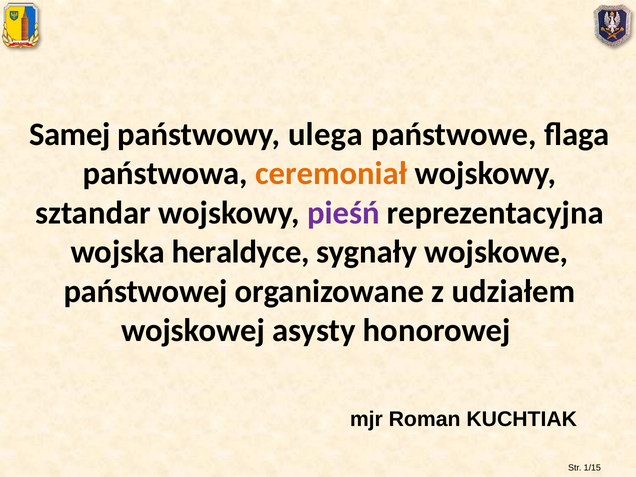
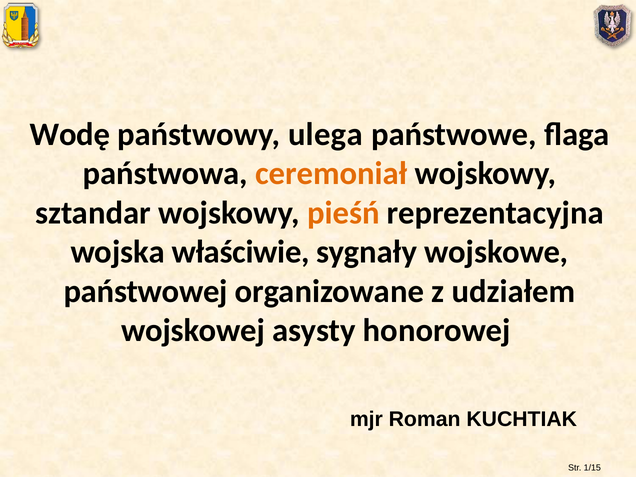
Samej: Samej -> Wodę (70, 134)
pieśń colour: purple -> orange (343, 213)
heraldyce: heraldyce -> właściwie (241, 252)
